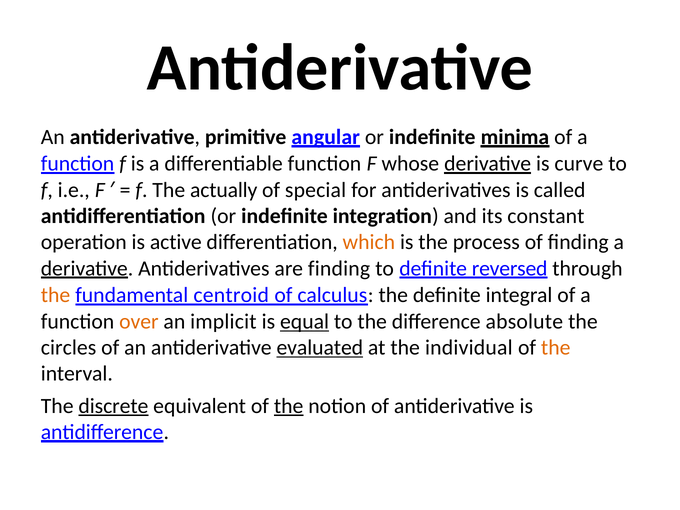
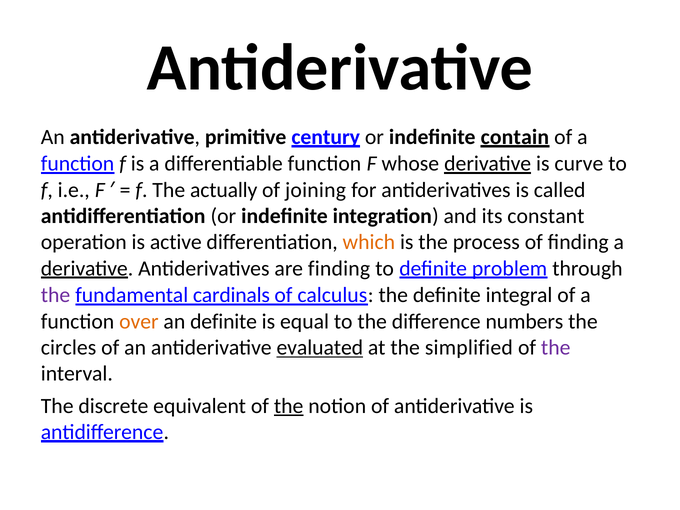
angular: angular -> century (326, 137)
minima: minima -> contain (515, 137)
special: special -> joining (316, 190)
reversed: reversed -> problem (510, 268)
the colour: orange -> purple (56, 295)
centroid: centroid -> cardinals (231, 295)
an implicit: implicit -> definite (224, 322)
equal underline: present -> none (305, 322)
absolute: absolute -> numbers (524, 322)
individual: individual -> simplified (469, 348)
the colour: orange -> purple (556, 348)
discrete underline: present -> none (113, 406)
